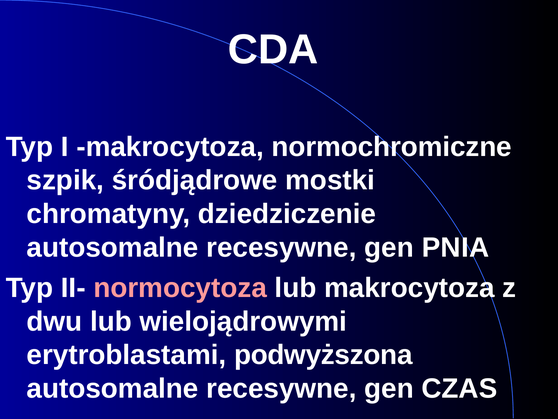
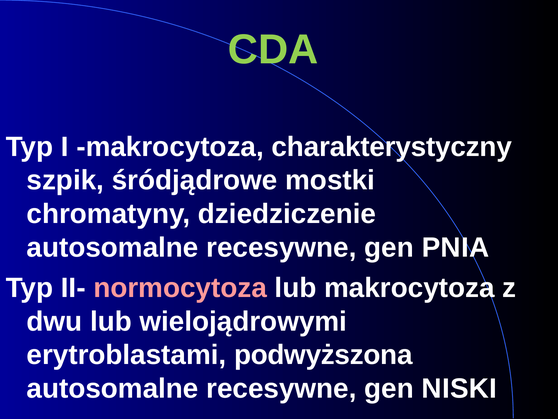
CDA colour: white -> light green (273, 49)
normochromiczne: normochromiczne -> charakterystyczny (392, 147)
CZAS: CZAS -> NISKI (459, 388)
